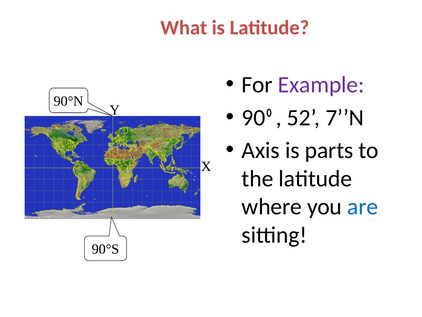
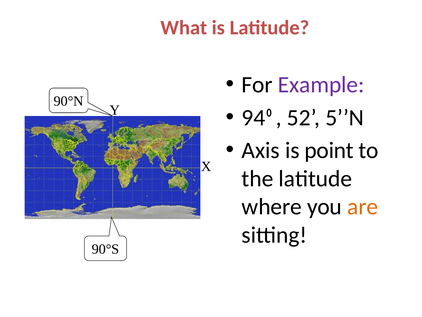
90: 90 -> 94 (253, 117)
7’’N: 7’’N -> 5’’N (345, 117)
parts: parts -> point (329, 150)
are colour: blue -> orange (363, 207)
